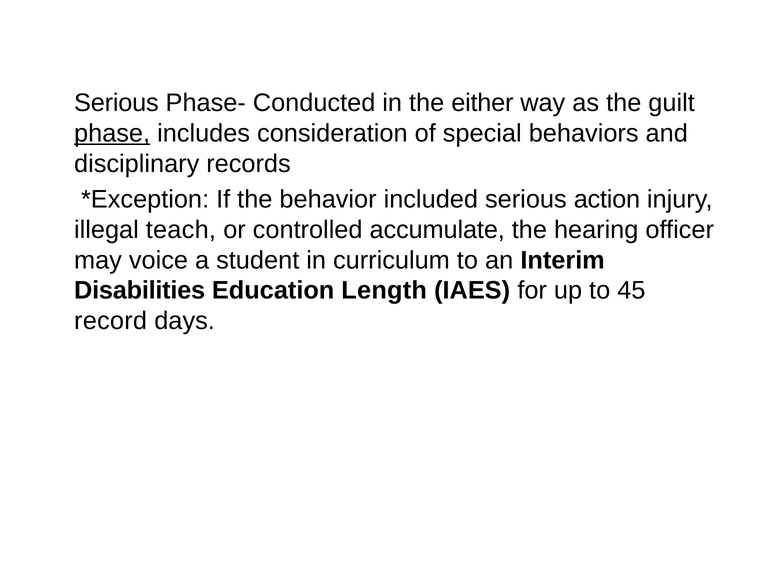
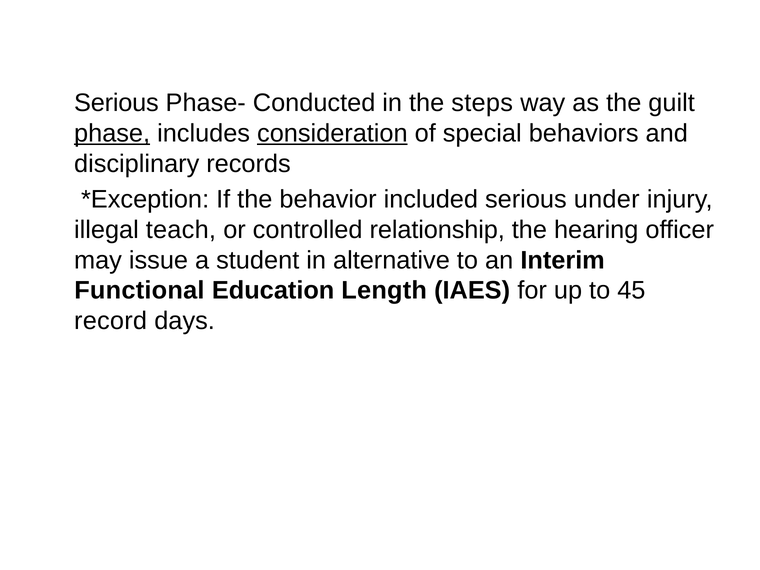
either: either -> steps (482, 103)
consideration underline: none -> present (332, 134)
action: action -> under (607, 199)
accumulate: accumulate -> relationship (437, 230)
voice: voice -> issue (159, 260)
curriculum: curriculum -> alternative (391, 260)
Disabilities: Disabilities -> Functional (139, 291)
